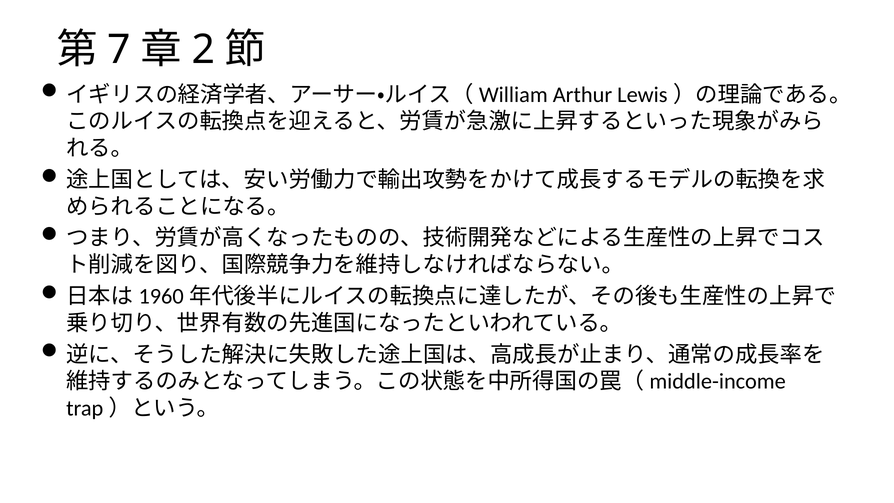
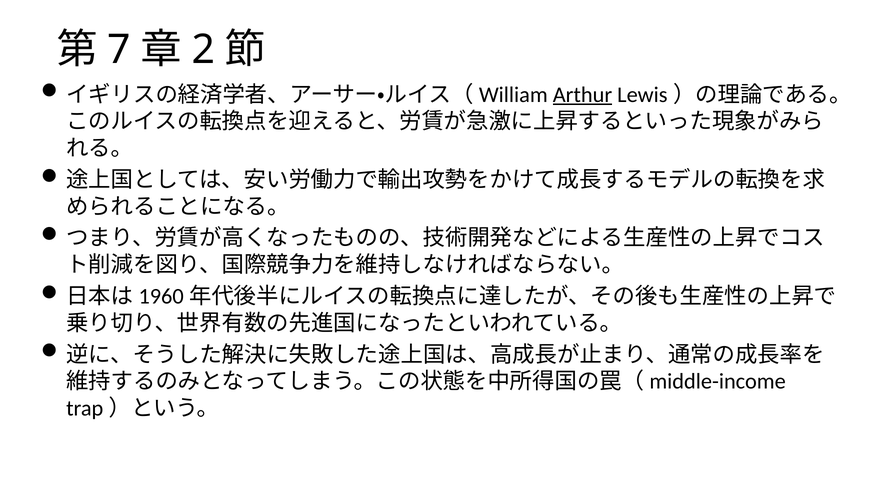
Arthur underline: none -> present (582, 95)
